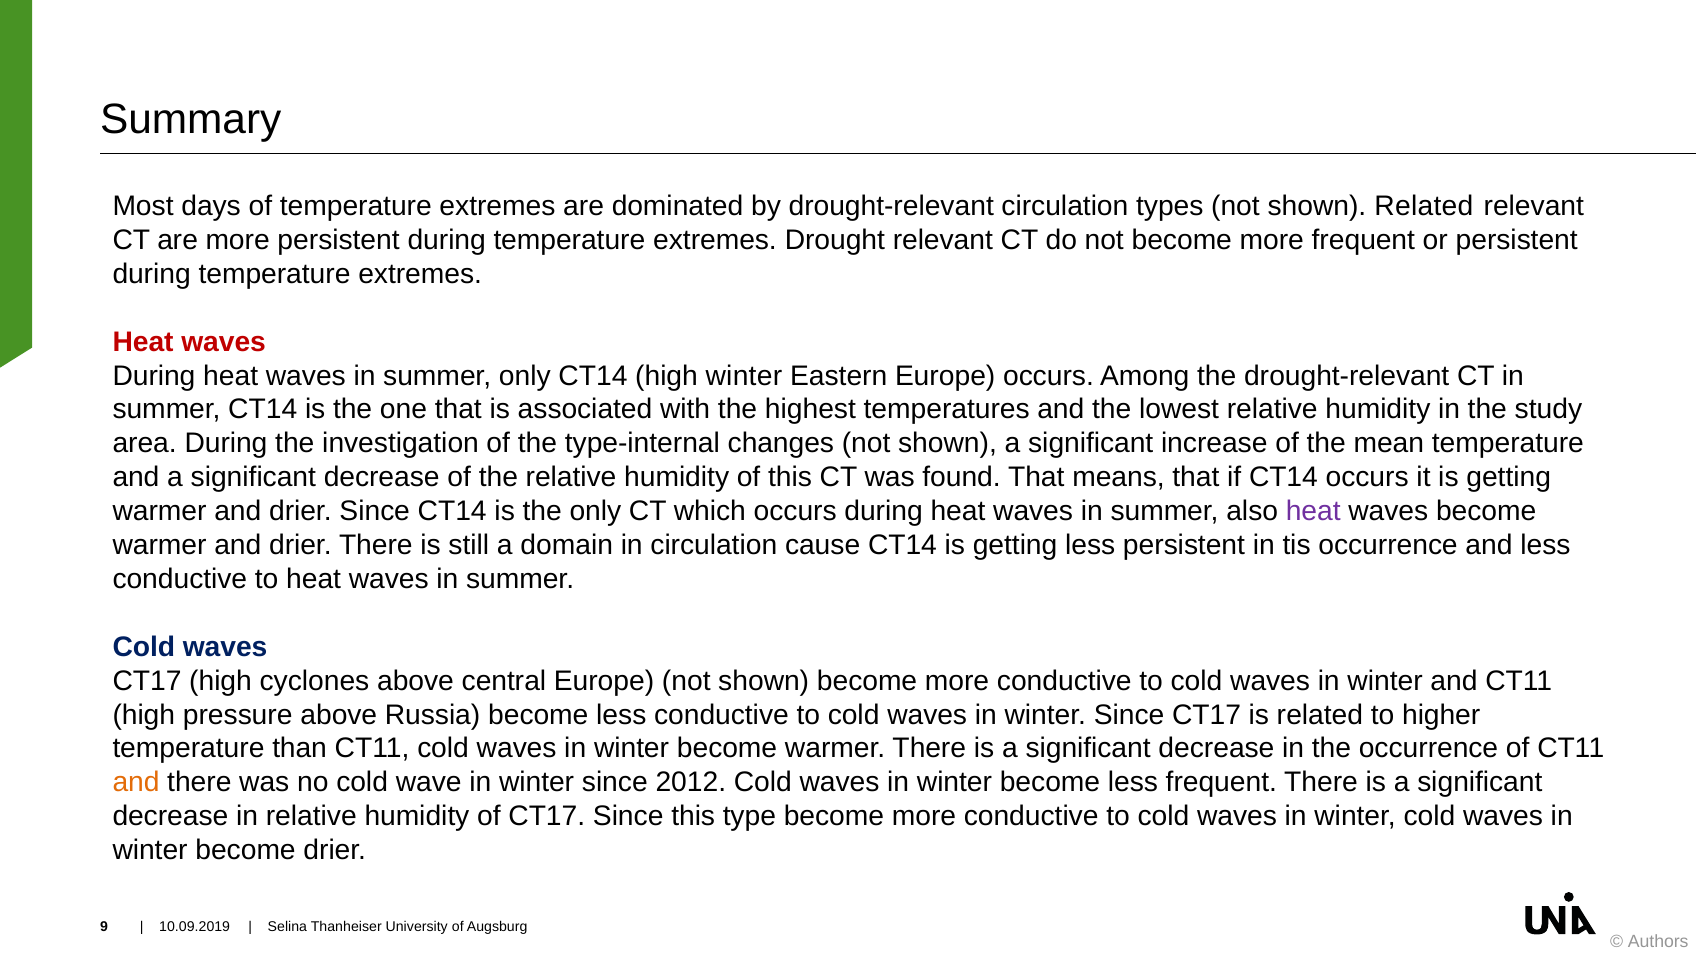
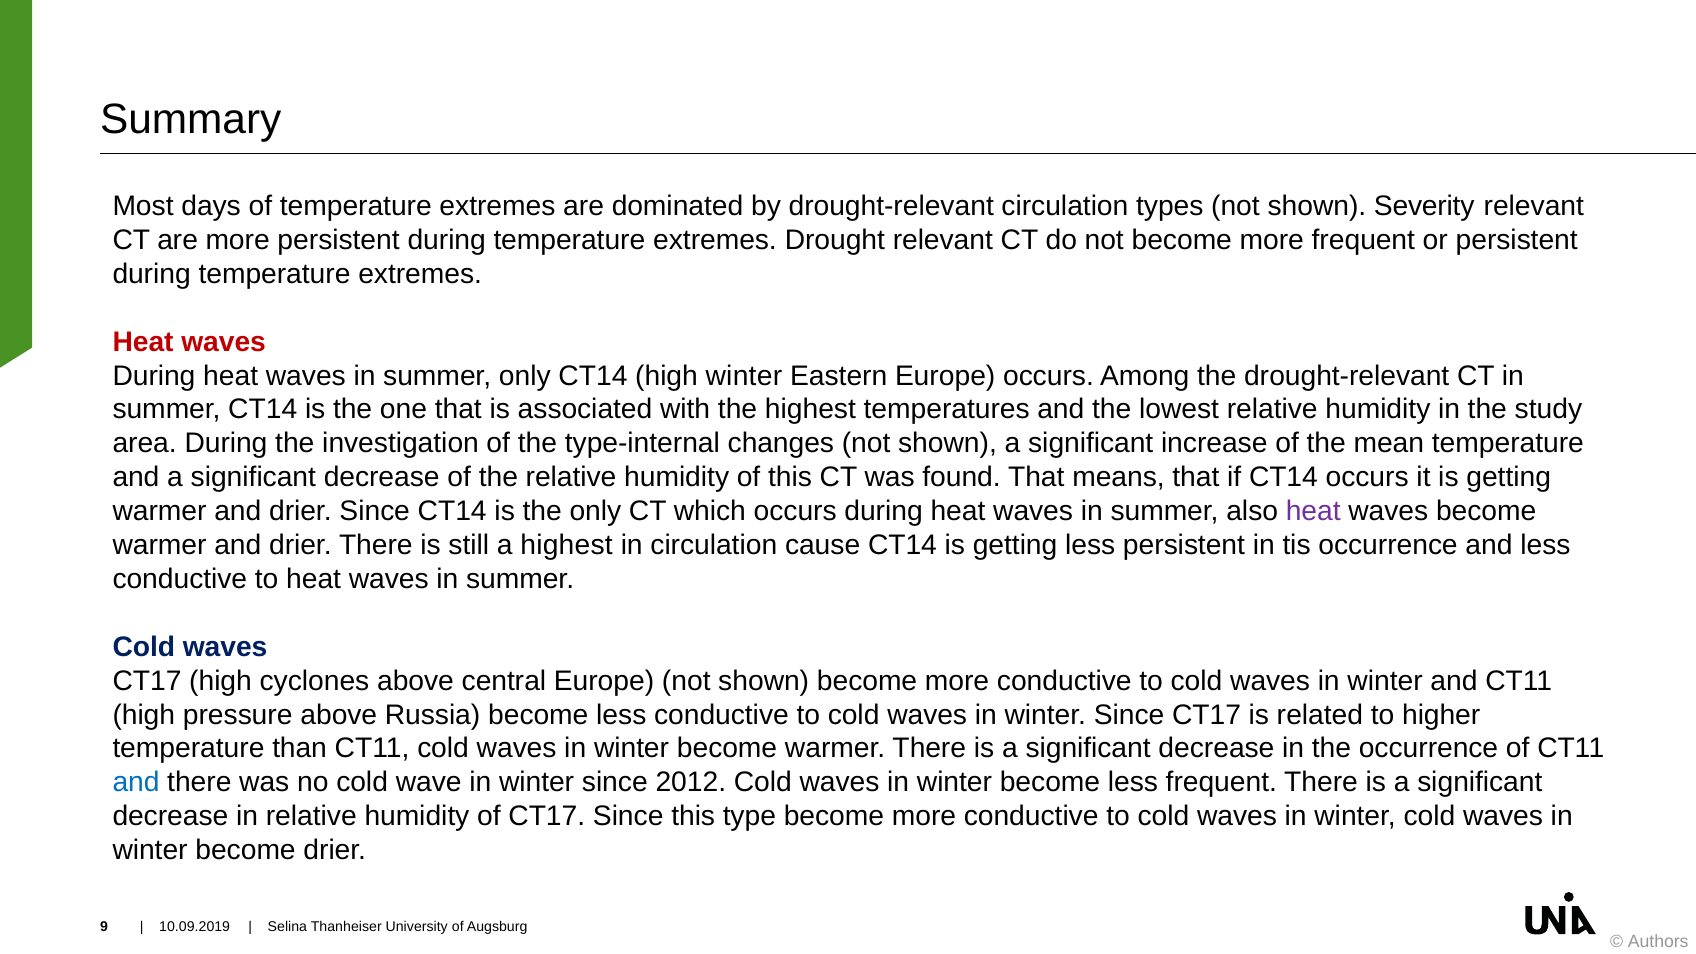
shown Related: Related -> Severity (1424, 206)
a domain: domain -> highest (567, 545)
and colour: orange -> blue (136, 783)
